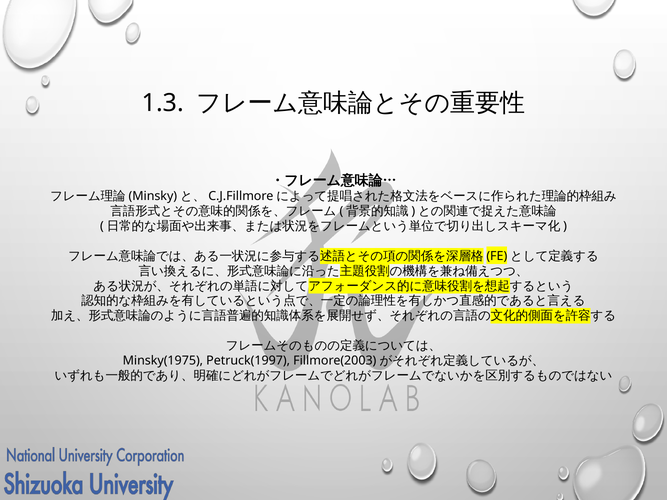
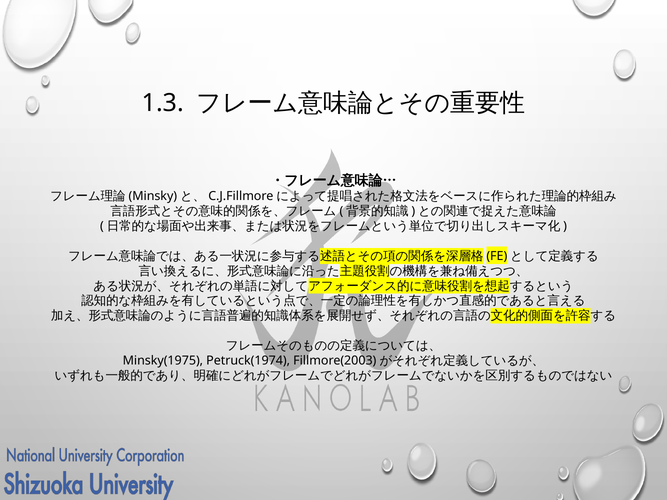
Petruck(1997: Petruck(1997 -> Petruck(1974 (248, 361)
